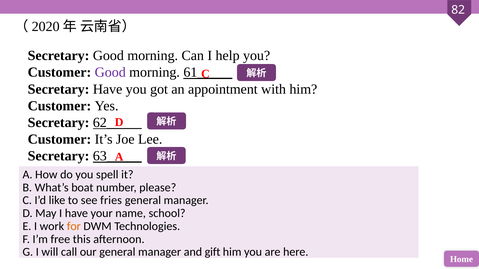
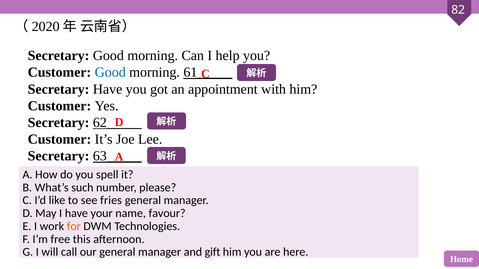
Good colour: purple -> blue (110, 72)
boat: boat -> such (82, 188)
school: school -> favour (167, 214)
